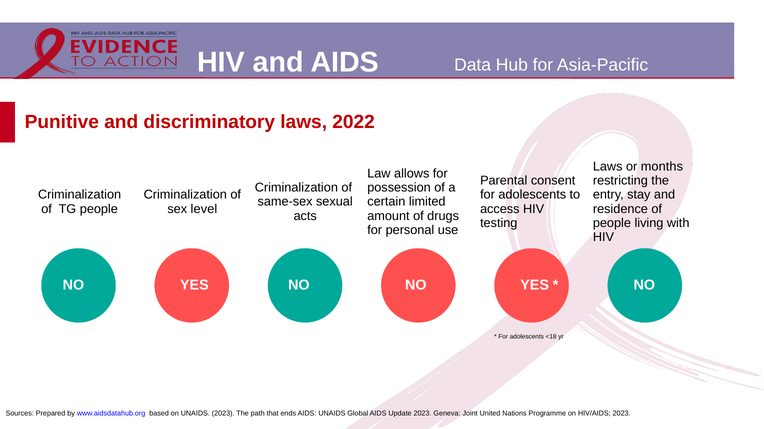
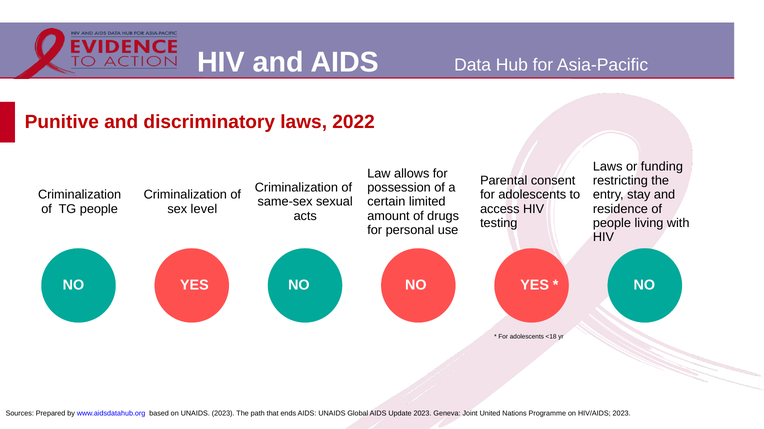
months: months -> funding (662, 167)
